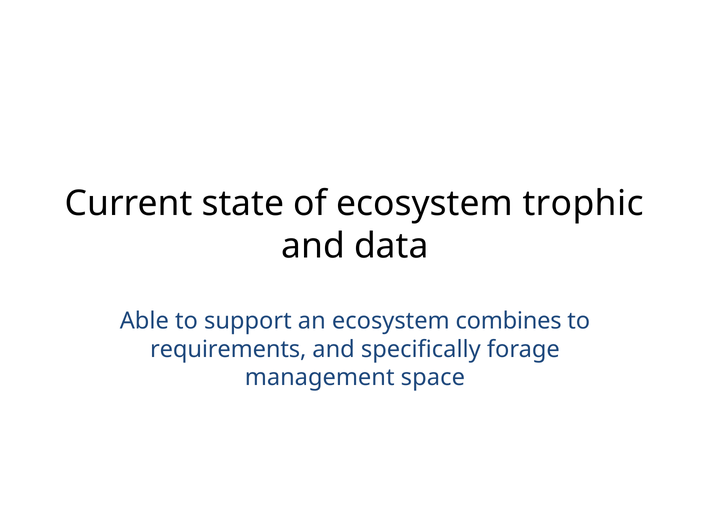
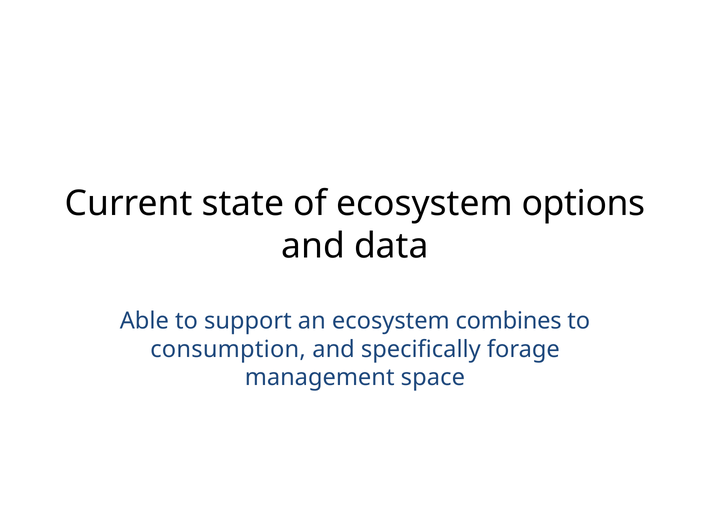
trophic: trophic -> options (584, 204)
requirements: requirements -> consumption (228, 350)
